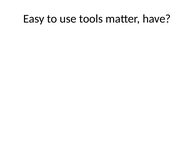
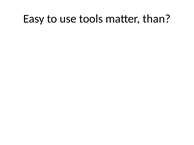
have: have -> than (157, 19)
